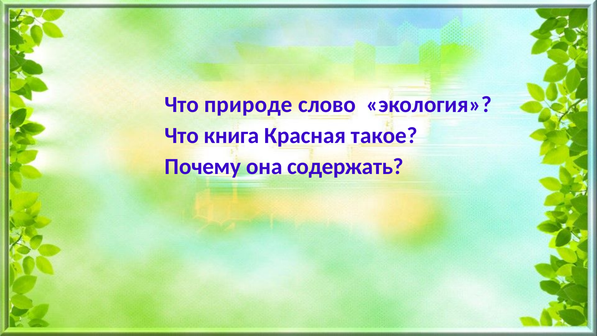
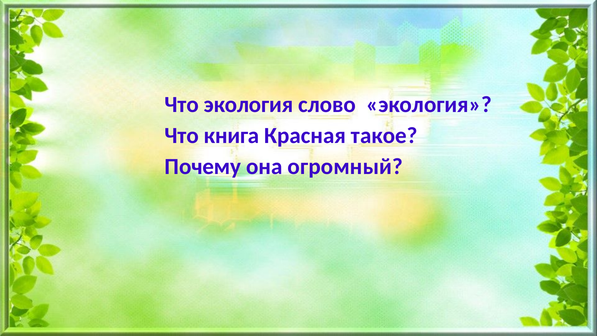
Что природе: природе -> экология (249, 105)
содержать: содержать -> огромный (345, 167)
